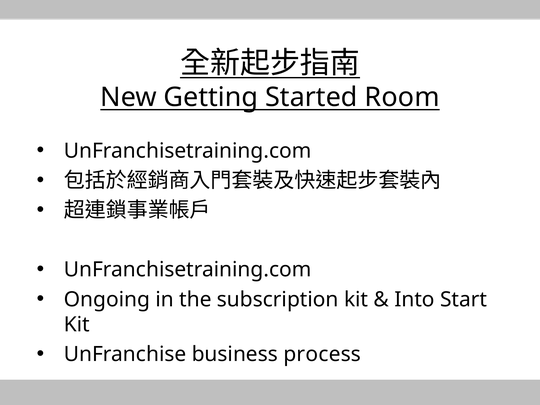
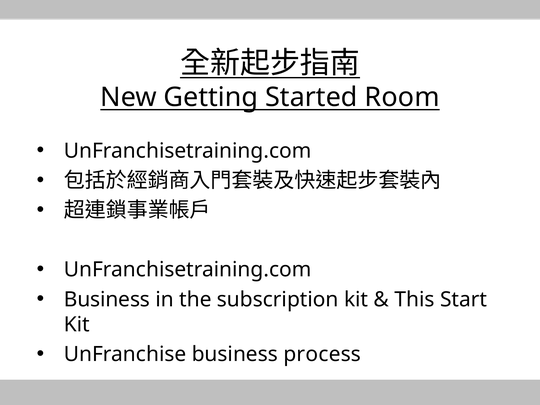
Ongoing: Ongoing -> Business (107, 299)
Into: Into -> This (414, 299)
